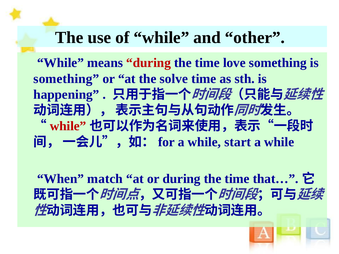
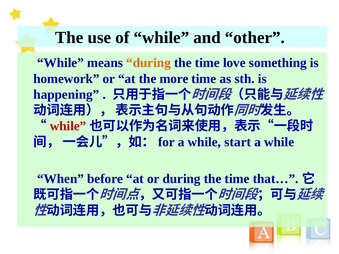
during colour: red -> orange (149, 63)
something: something -> homework (66, 79)
solve: solve -> more (174, 79)
match: match -> before (105, 179)
